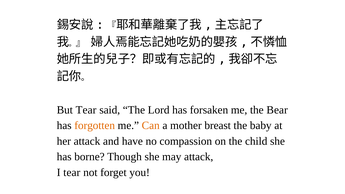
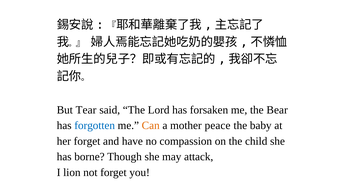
forgotten colour: orange -> blue (95, 126)
breast: breast -> peace (218, 126)
her attack: attack -> forget (87, 141)
I tear: tear -> lion (72, 173)
